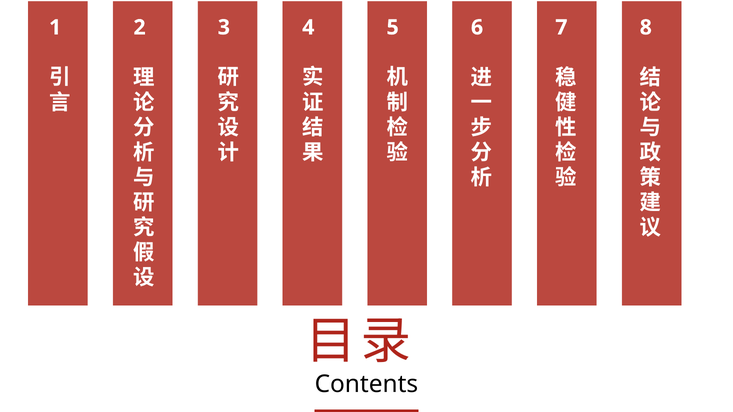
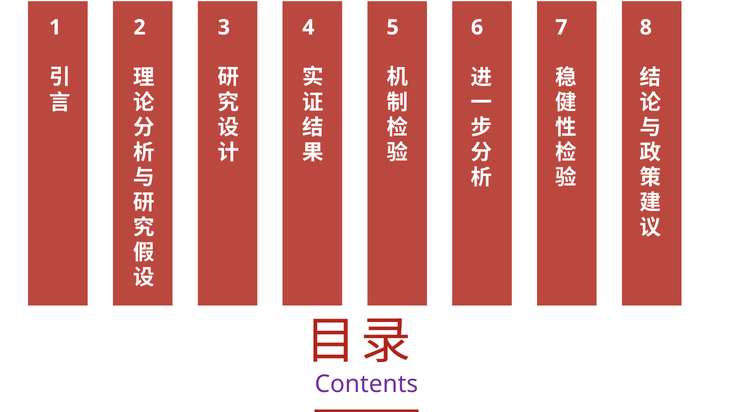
Contents colour: black -> purple (366, 384)
